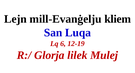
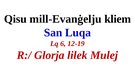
Lejn: Lejn -> Qisu (15, 19)
